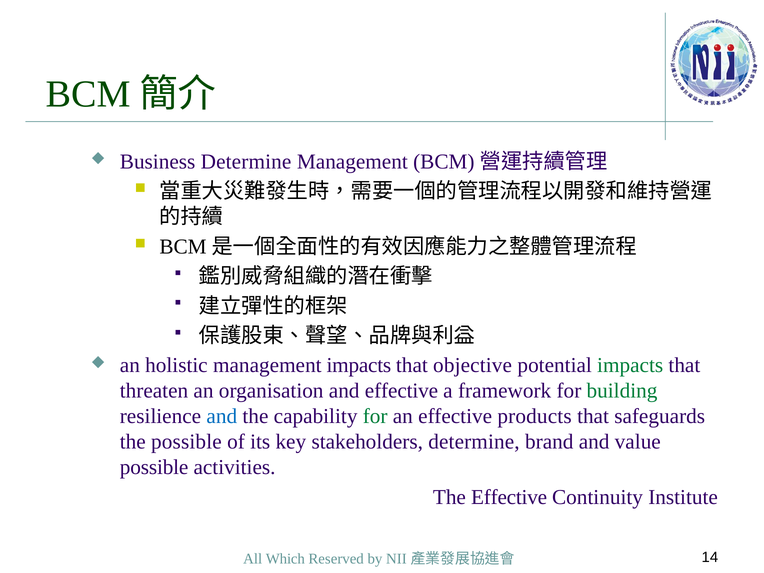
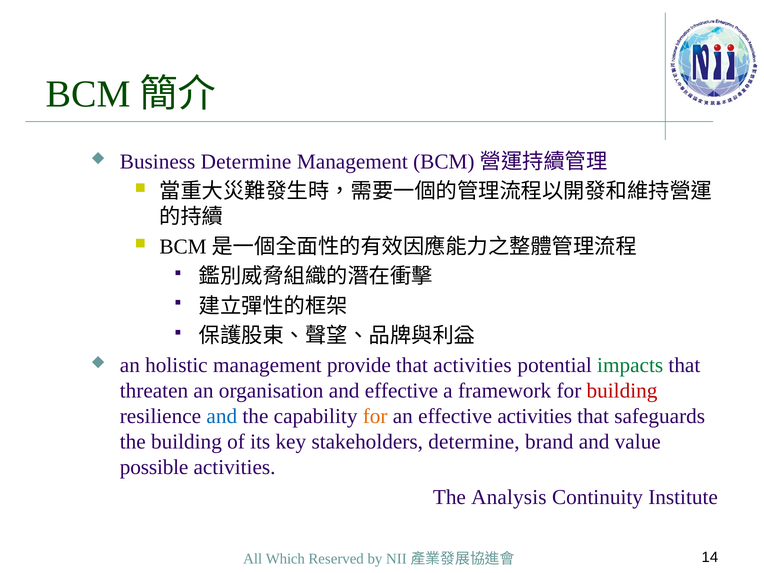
management impacts: impacts -> provide (359, 365)
that objective: objective -> activities (473, 365)
building colour: green -> red (622, 391)
for colour: green -> orange (375, 416)
effective products: products -> activities (535, 416)
the possible: possible -> building (186, 442)
The Effective: Effective -> Analysis (509, 497)
